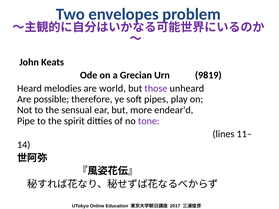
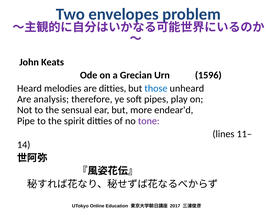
9819: 9819 -> 1596 (208, 75)
are world: world -> ditties (113, 88)
those colour: purple -> blue (156, 88)
possible: possible -> analysis (51, 99)
